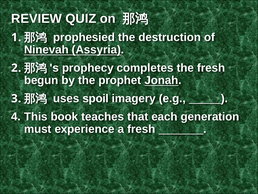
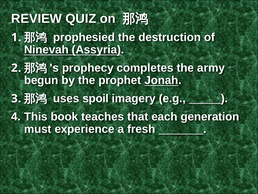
the fresh: fresh -> army (211, 68)
